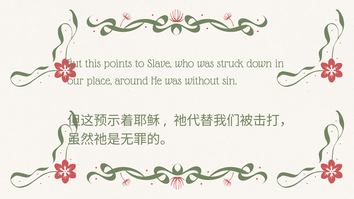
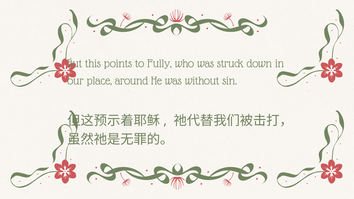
Slave: Slave -> Fully (160, 63)
